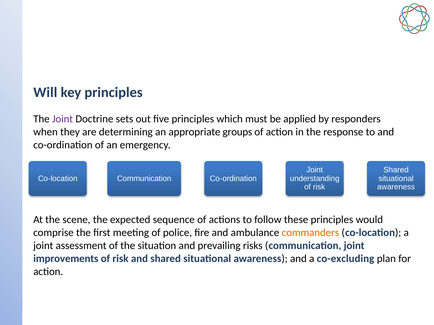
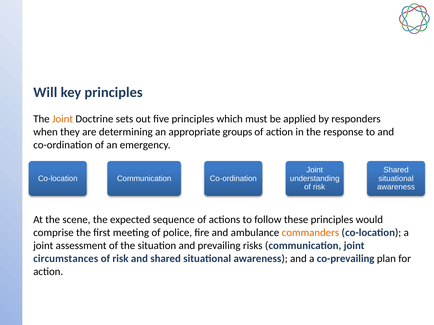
Joint colour: purple -> orange (63, 119)
improvements: improvements -> circumstances (66, 259)
co-excluding: co-excluding -> co-prevailing (346, 259)
